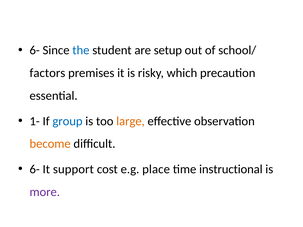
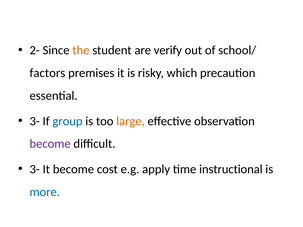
6-: 6- -> 2- (35, 50)
the colour: blue -> orange (81, 50)
setup: setup -> verify (168, 50)
1-: 1- -> 3- (35, 121)
become colour: orange -> purple (50, 144)
6-: 6- -> 3- (35, 169)
It support: support -> become (73, 169)
place: place -> apply (156, 169)
more colour: purple -> blue (45, 192)
